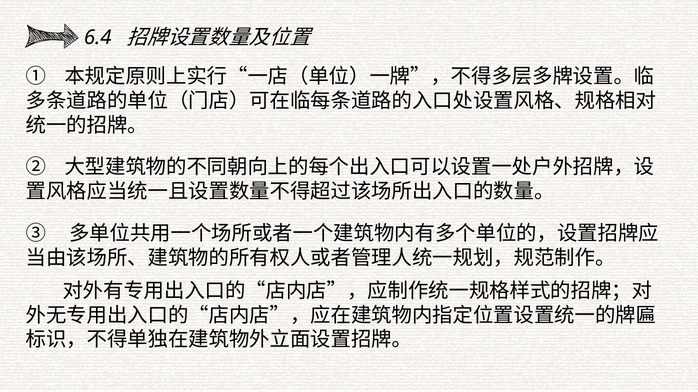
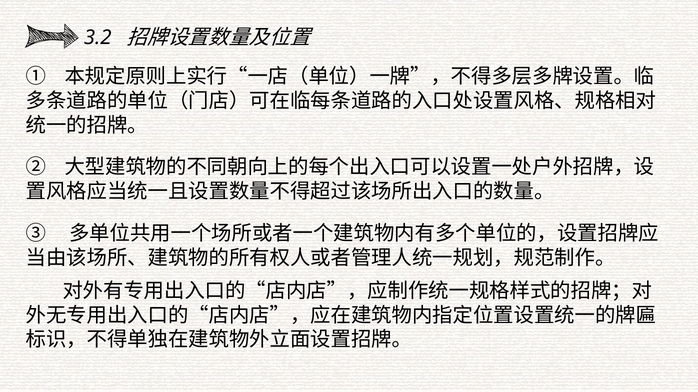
6.4: 6.4 -> 3.2 (98, 37)
